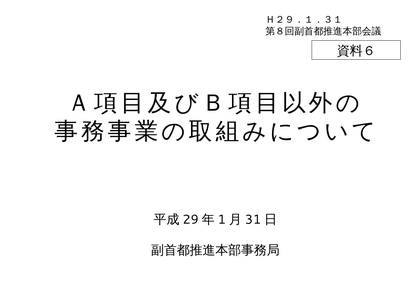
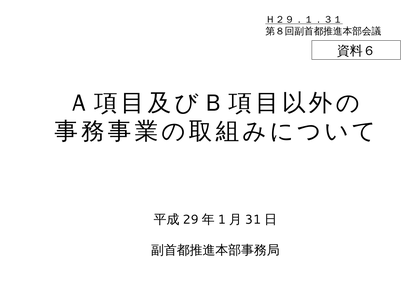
Ｈ２９．１．３１ underline: none -> present (304, 20)
